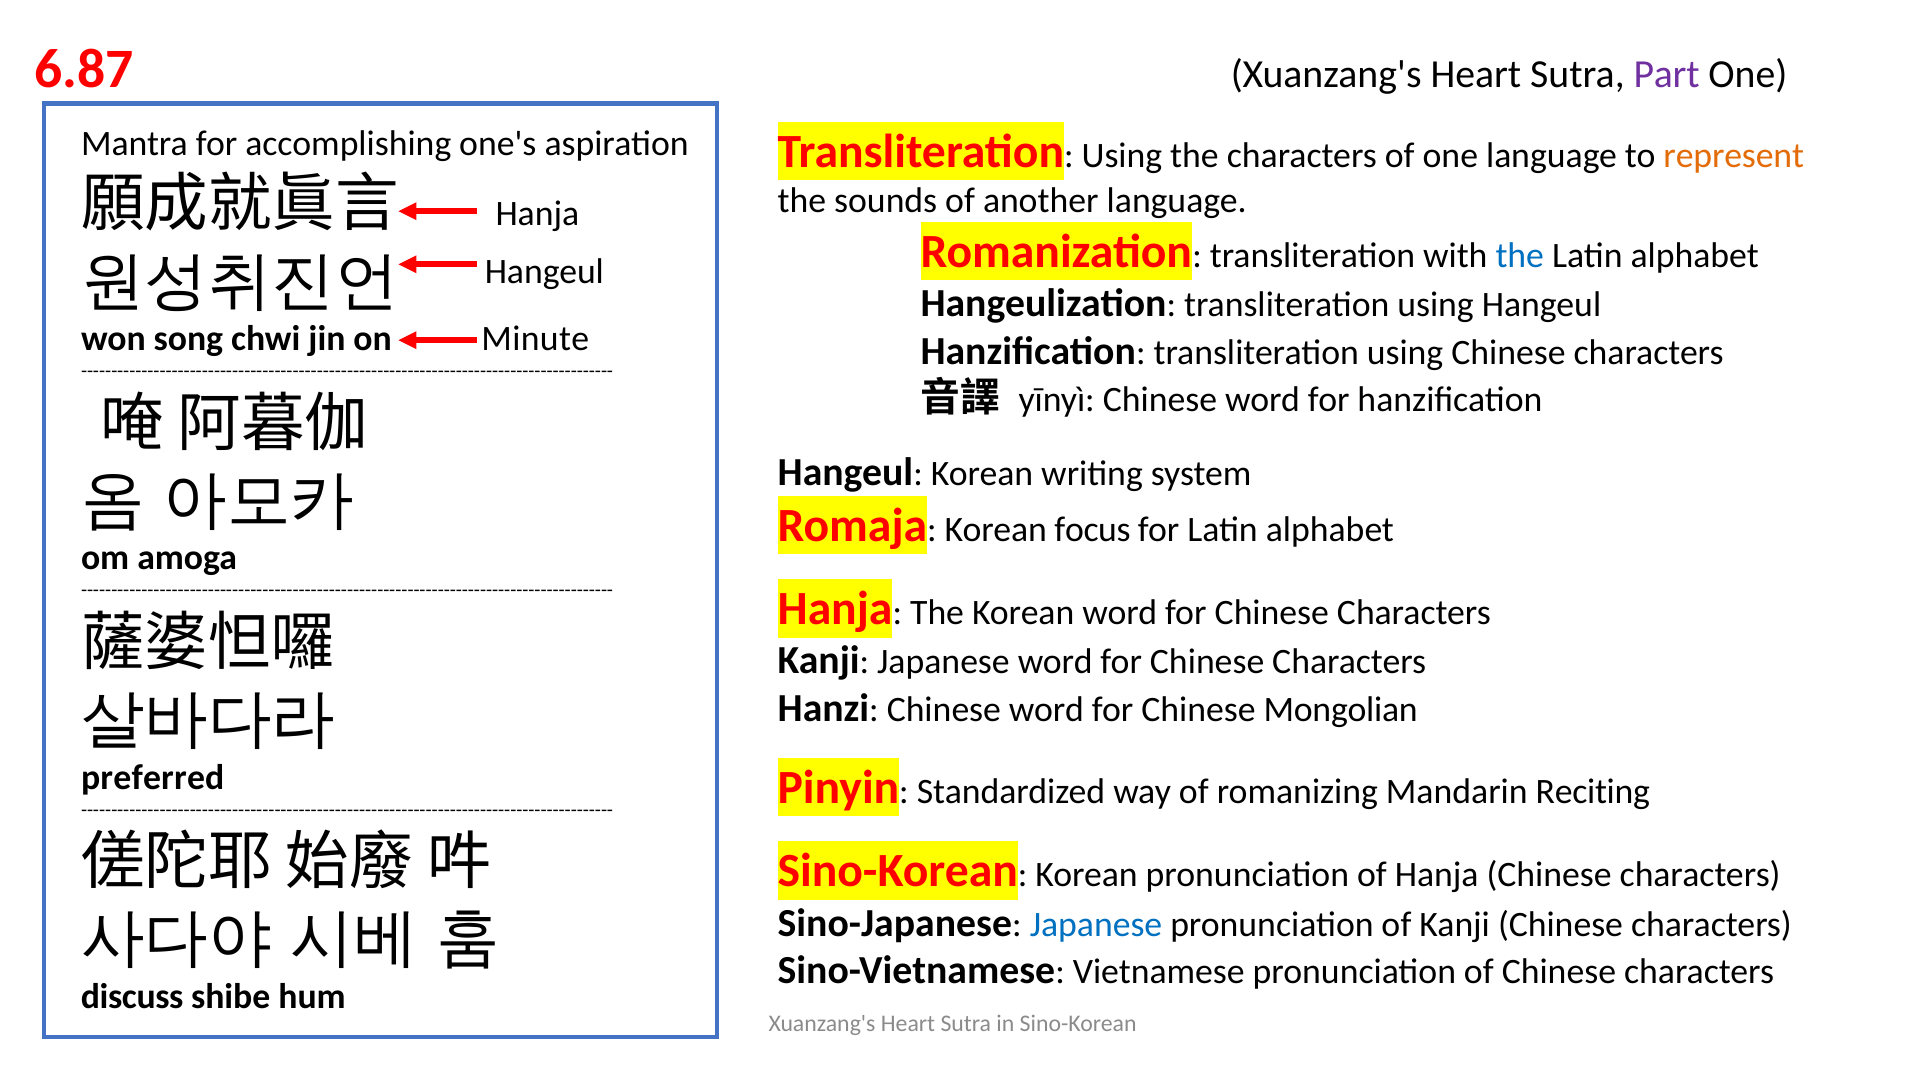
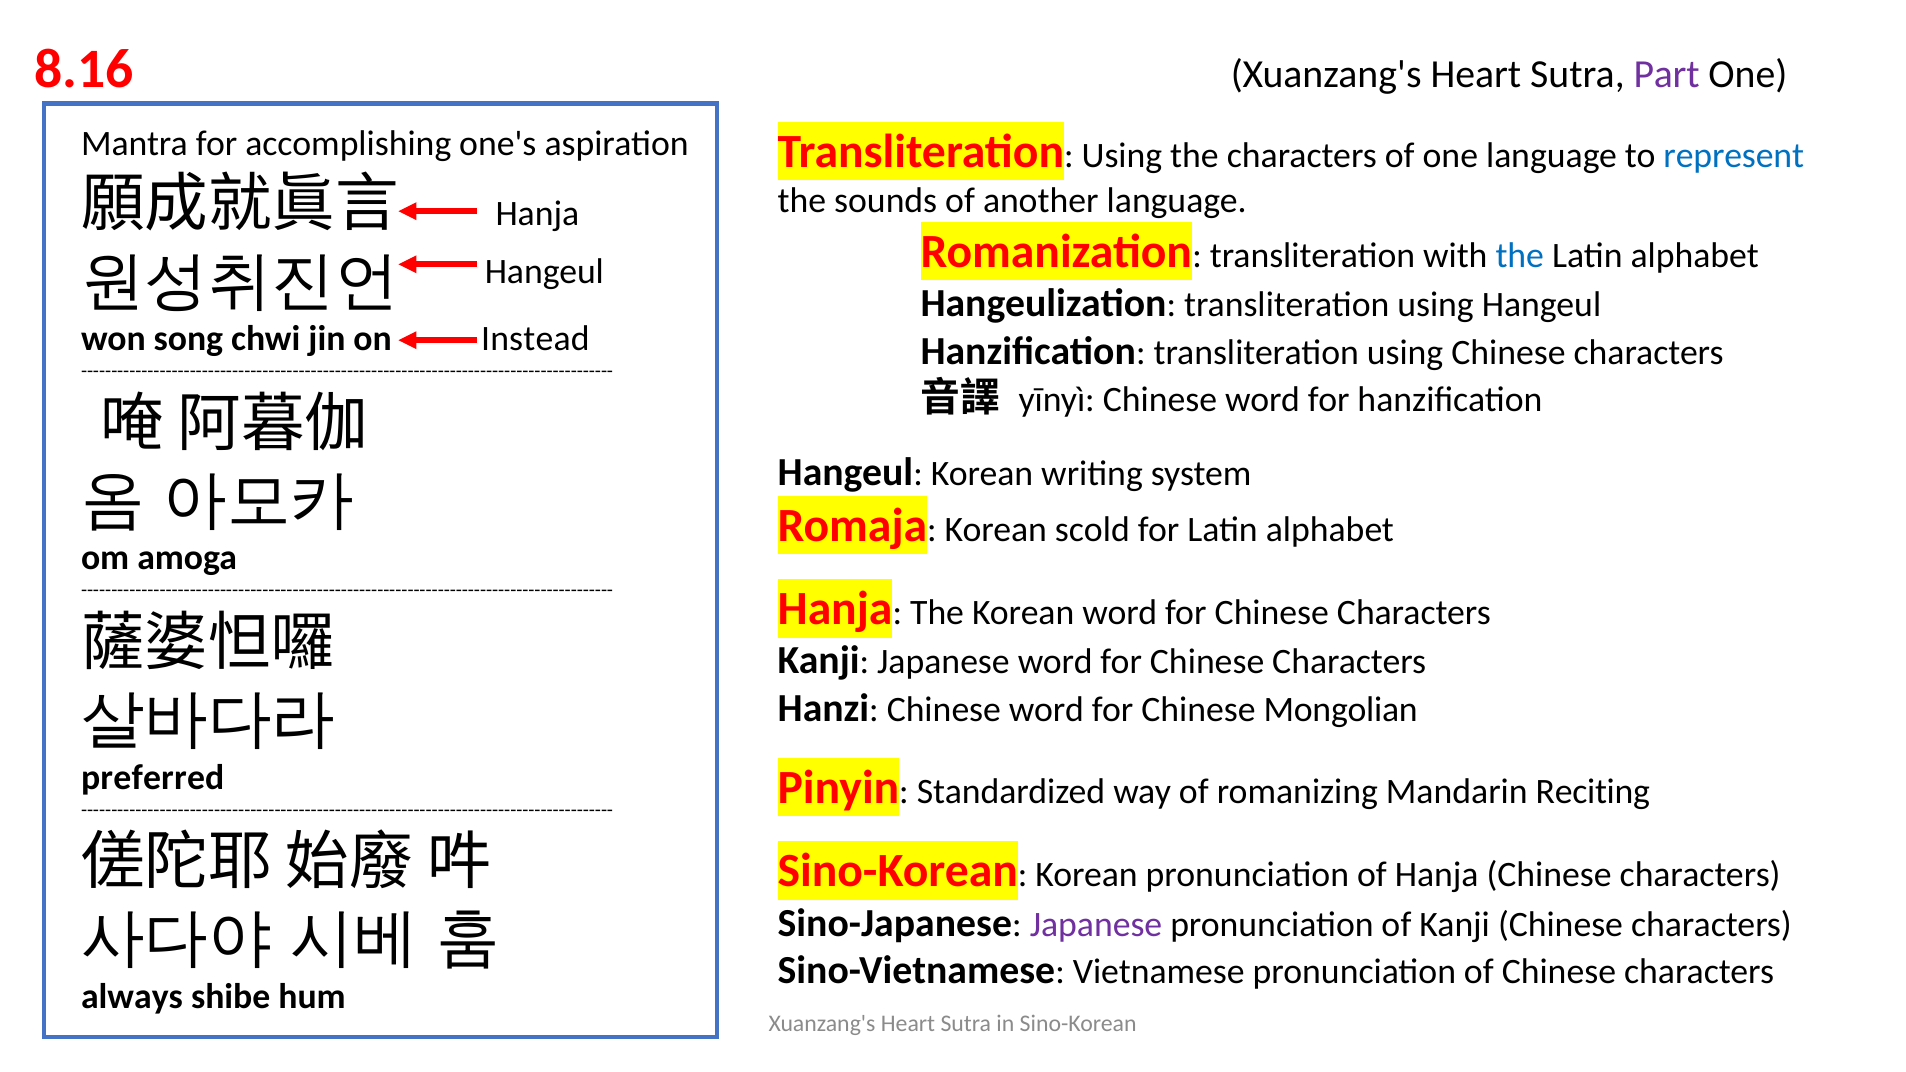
6.87: 6.87 -> 8.16 (84, 69)
represent colour: orange -> blue (1734, 155)
Minute: Minute -> Instead (535, 339)
focus: focus -> scold (1092, 530)
Japanese colour: blue -> purple (1096, 924)
discuss: discuss -> always (132, 997)
